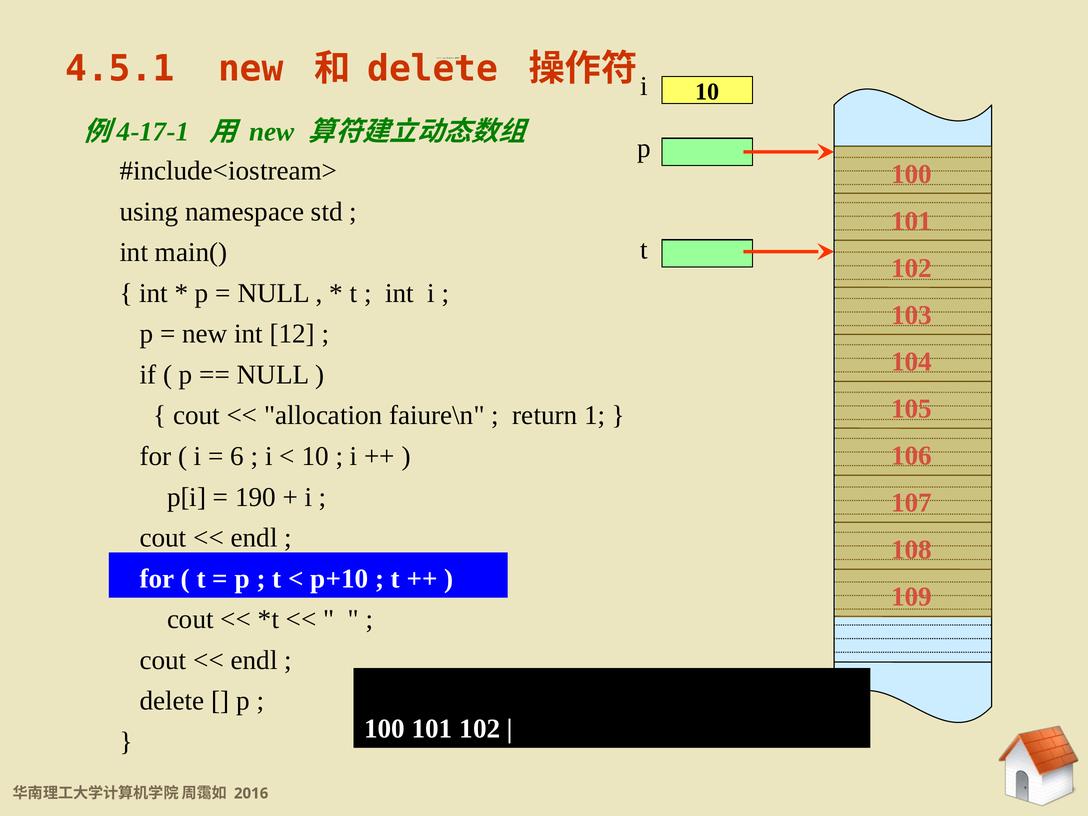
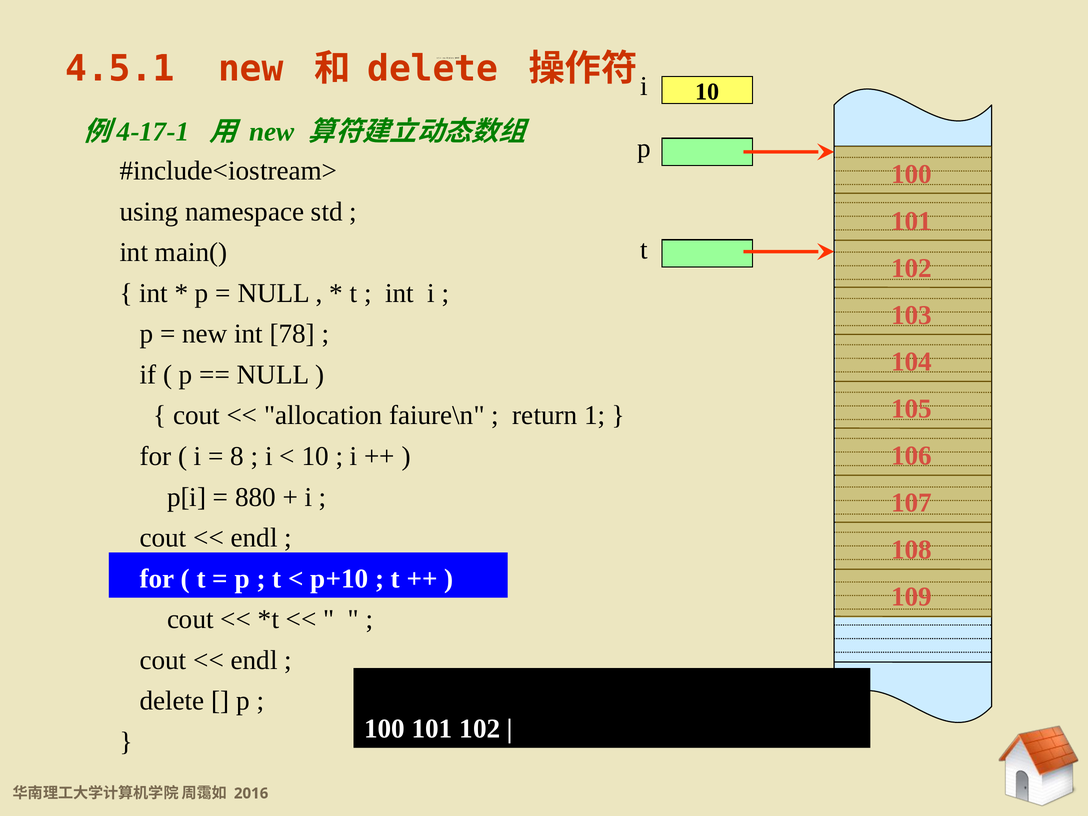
12: 12 -> 78 (292, 334)
6: 6 -> 8 (237, 456)
190: 190 -> 880 (256, 497)
